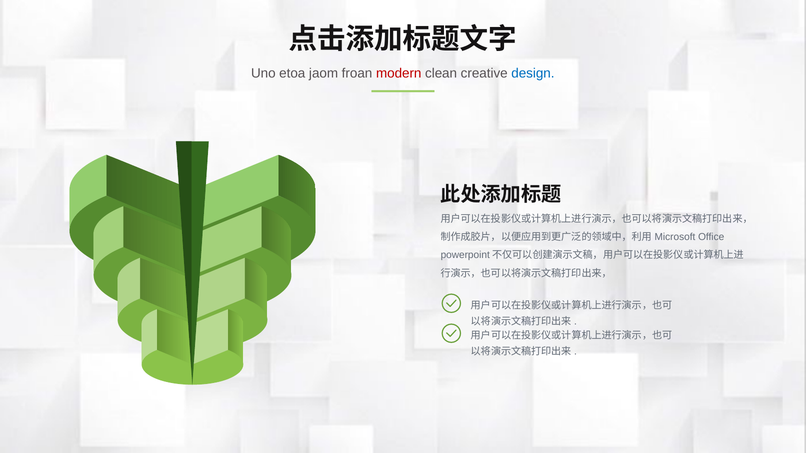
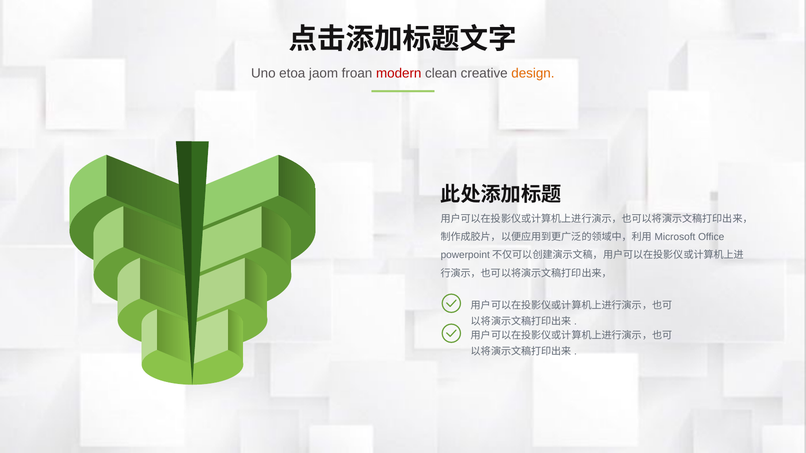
design colour: blue -> orange (533, 74)
